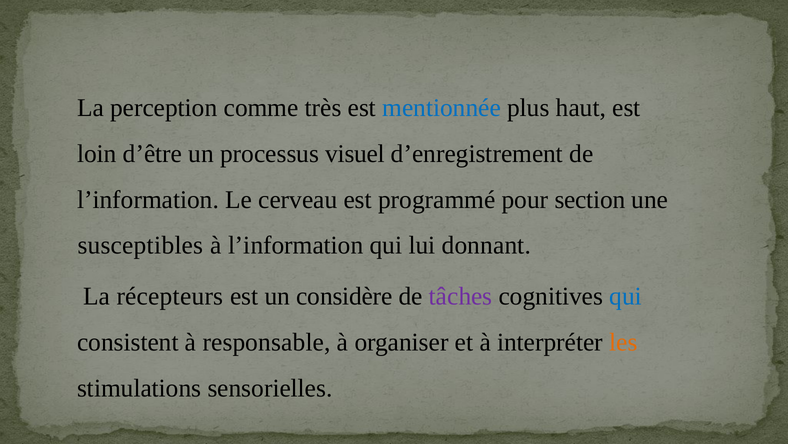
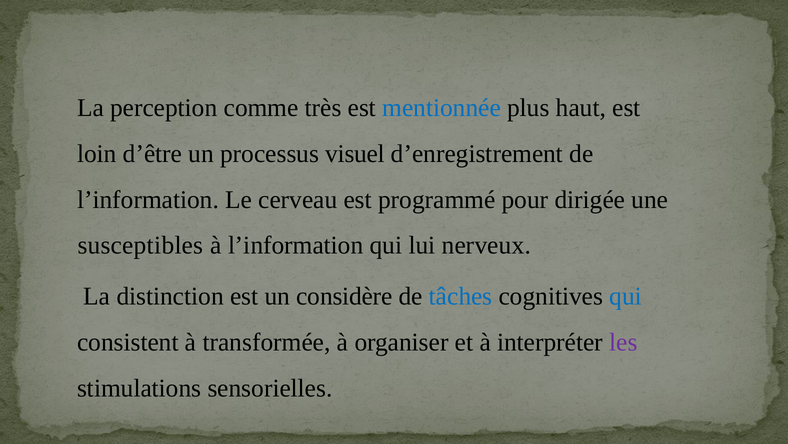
section: section -> dirigée (590, 199)
donnant: donnant -> nerveux (486, 245)
récepteurs: récepteurs -> distinction (170, 296)
tâches colour: purple -> blue (461, 296)
responsable: responsable -> transformée (267, 342)
les colour: orange -> purple (623, 342)
